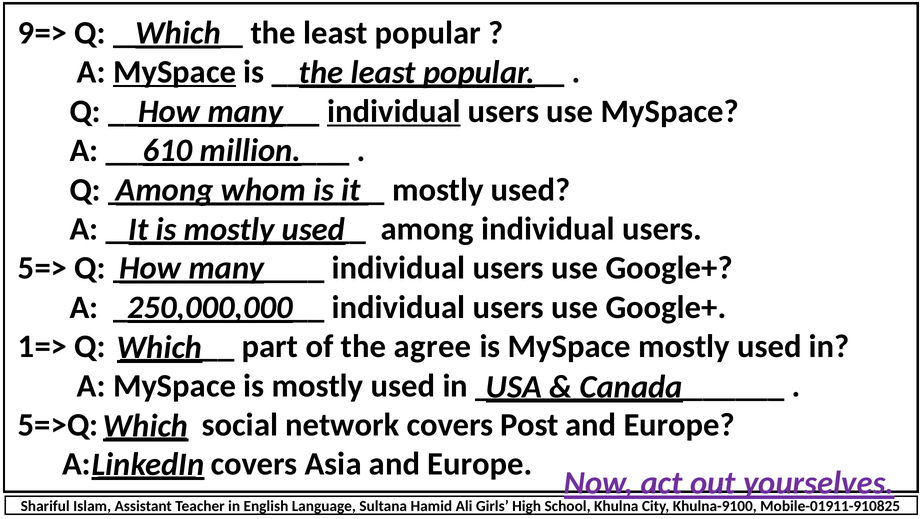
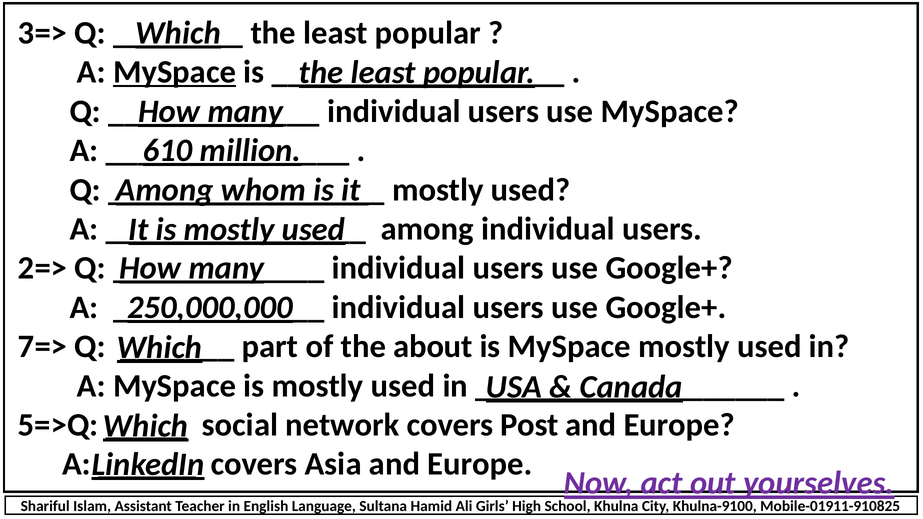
9=>: 9=> -> 3=> (43, 33)
individual underline: present -> none (394, 111)
5=>: 5=> -> 2=> (43, 268)
1=>: 1=> -> 7=> (43, 347)
agree: agree -> about (433, 347)
